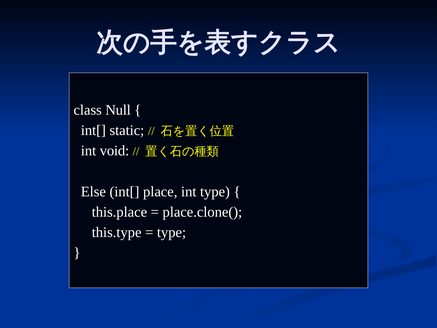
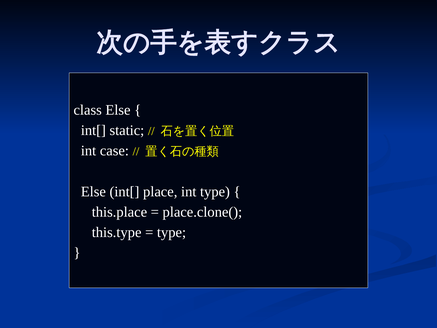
class Null: Null -> Else (118, 110)
void: void -> case (114, 151)
